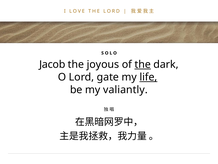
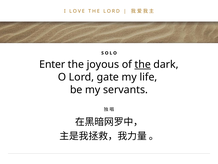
Jacob: Jacob -> Enter (52, 64)
life underline: present -> none (148, 77)
valiantly: valiantly -> servants (125, 89)
